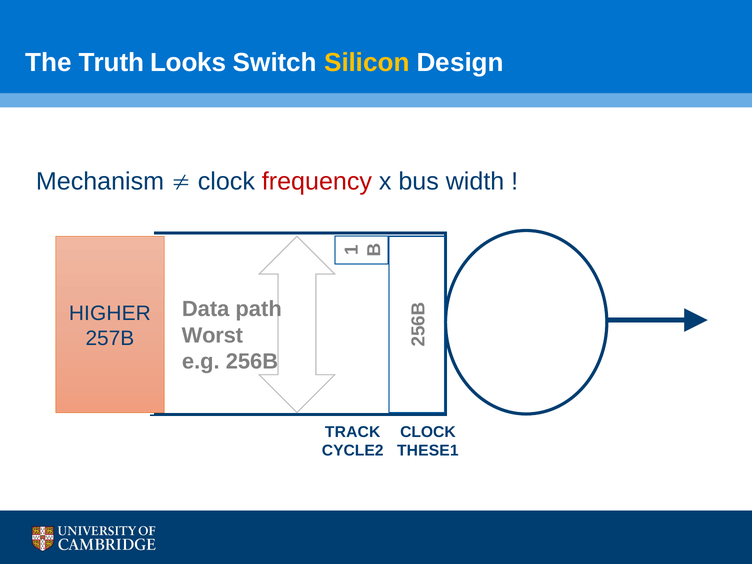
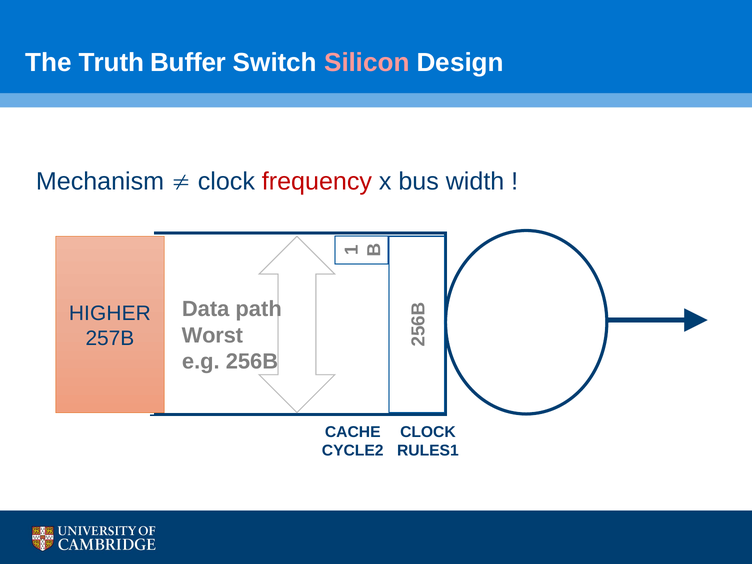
Looks: Looks -> Buffer (188, 63)
Silicon colour: yellow -> pink (367, 63)
TRACK: TRACK -> CACHE (353, 432)
THESE1: THESE1 -> RULES1 (428, 451)
